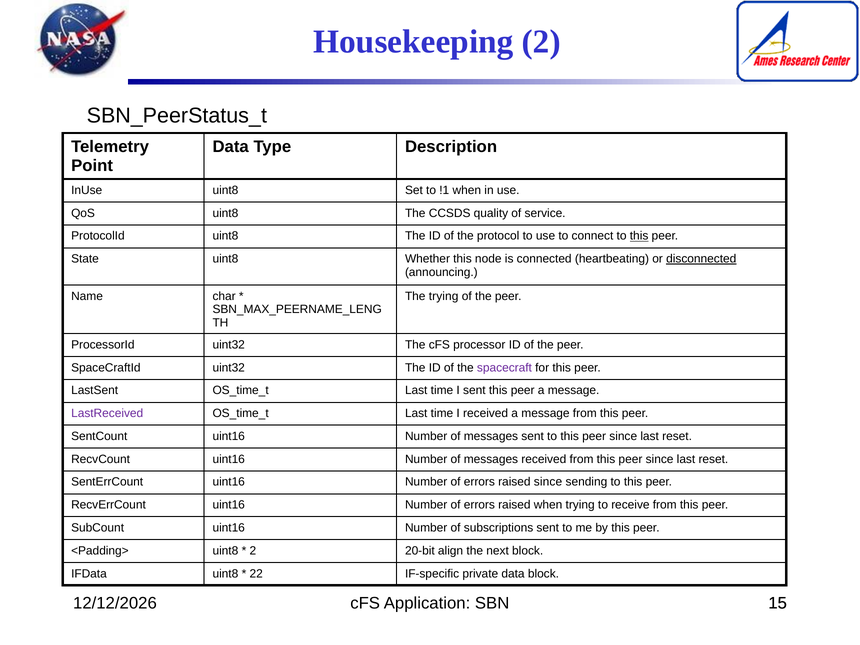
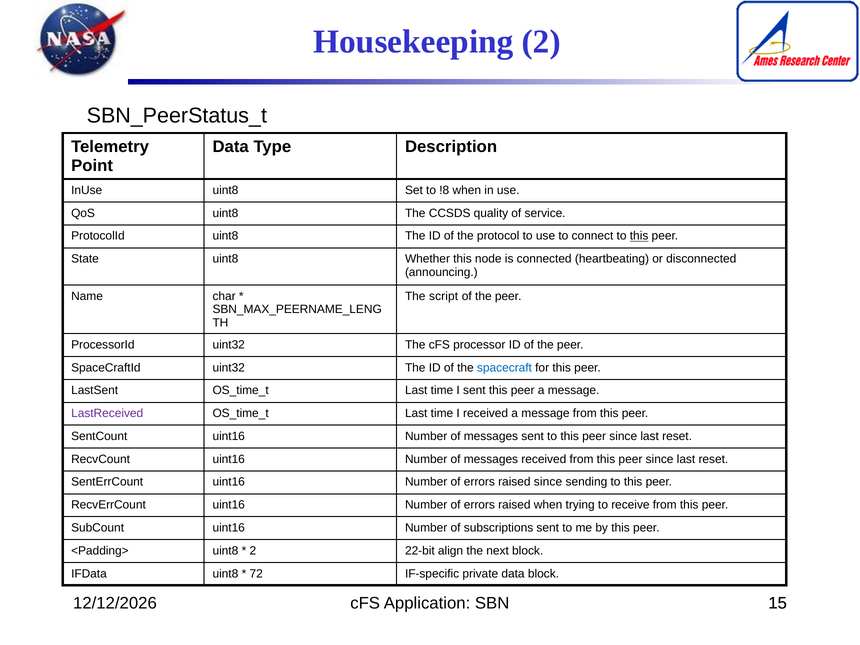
!1: !1 -> !8 (444, 190)
disconnected underline: present -> none (701, 259)
The trying: trying -> script (444, 296)
spacecraft colour: purple -> blue (504, 368)
20-bit: 20-bit -> 22-bit (420, 551)
22: 22 -> 72 (256, 574)
